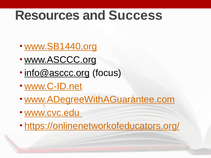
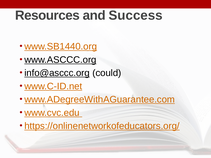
focus: focus -> could (107, 73)
